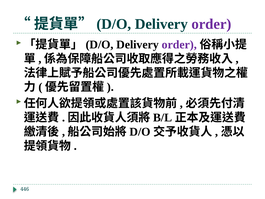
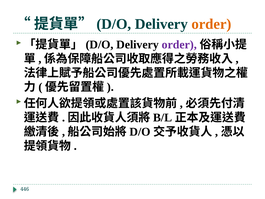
order colour: purple -> orange (211, 24)
